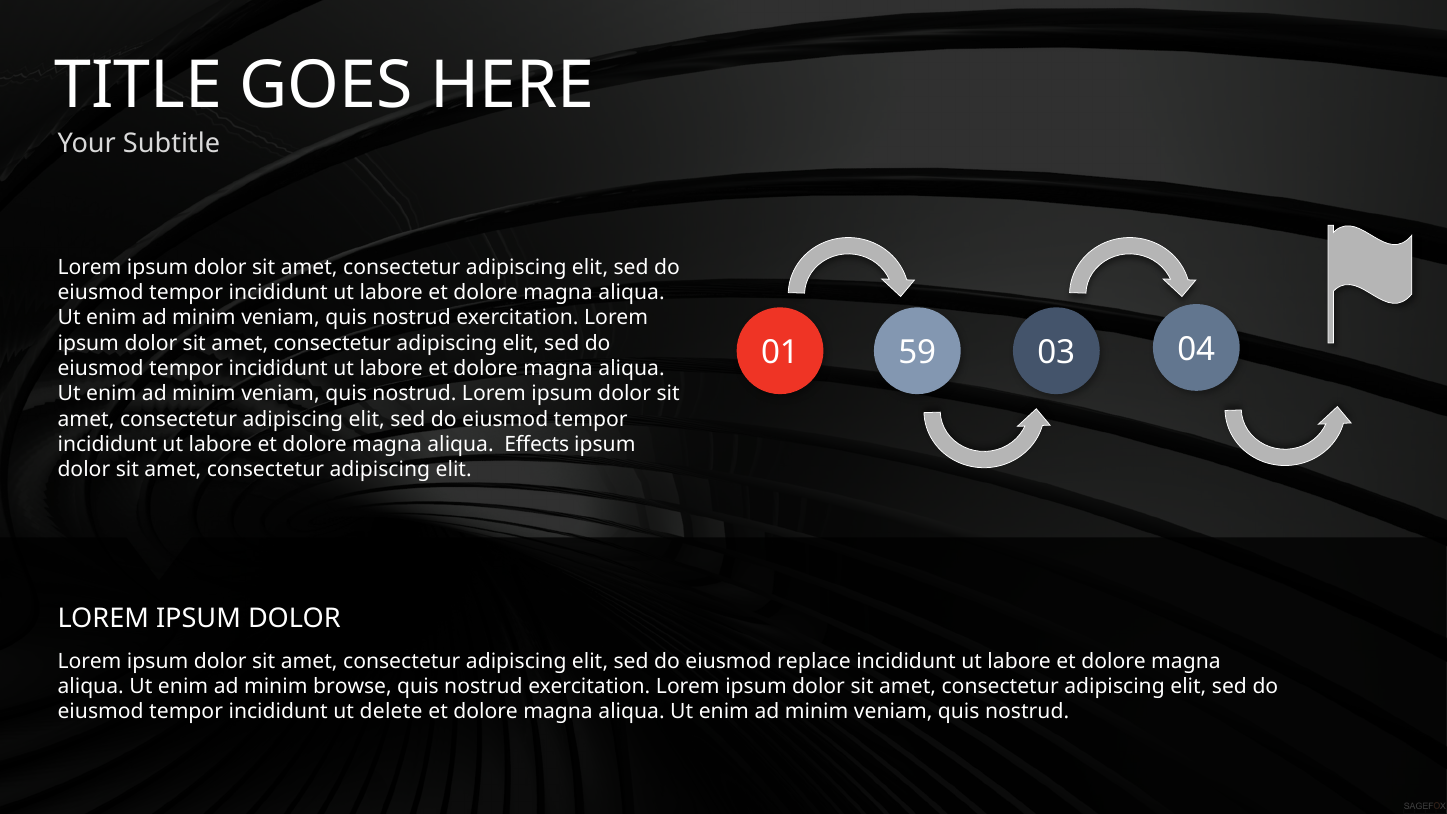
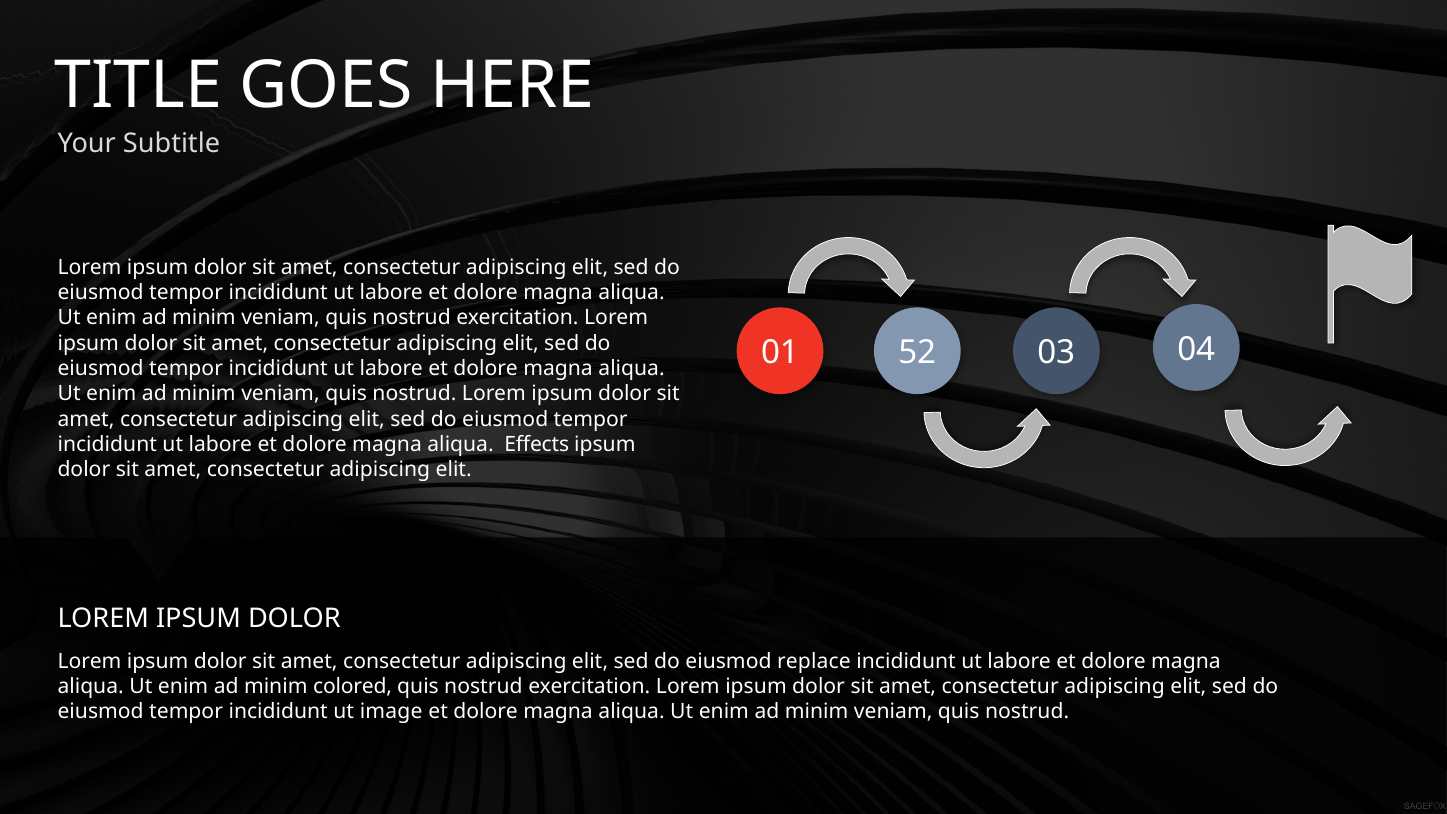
59: 59 -> 52 (917, 353)
browse: browse -> colored (353, 686)
delete: delete -> image (391, 712)
